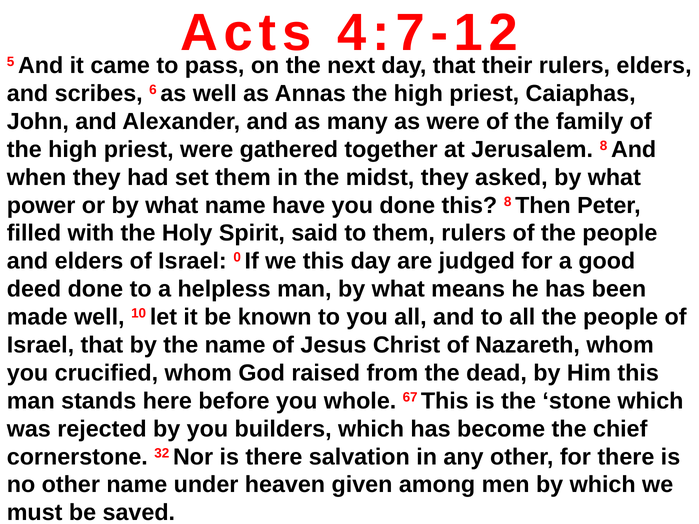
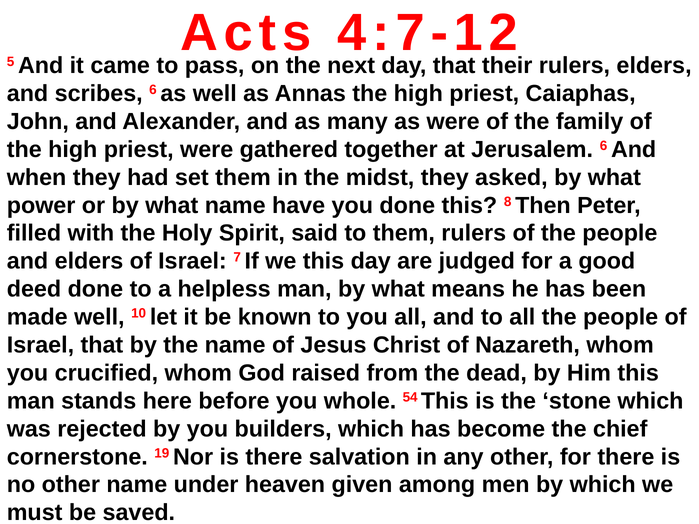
Jerusalem 8: 8 -> 6 (604, 146)
0: 0 -> 7 (237, 258)
67: 67 -> 54 (410, 397)
32: 32 -> 19 (162, 453)
